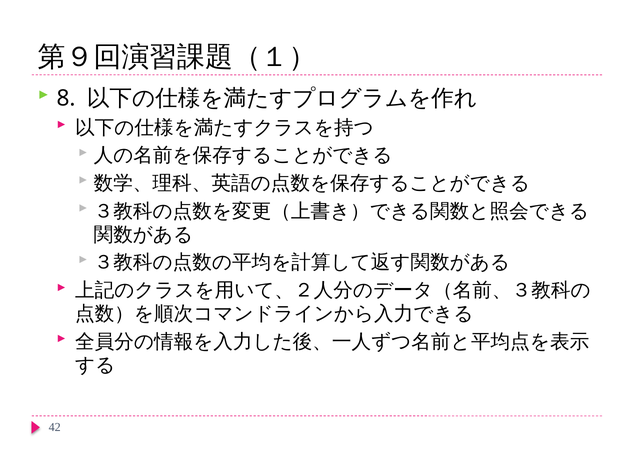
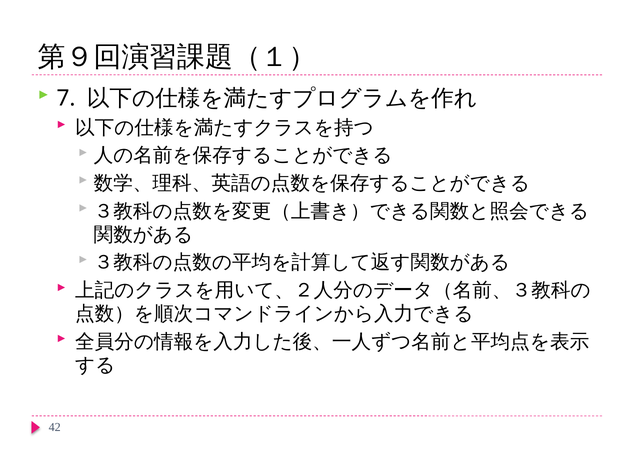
8: 8 -> 7 (66, 98)
